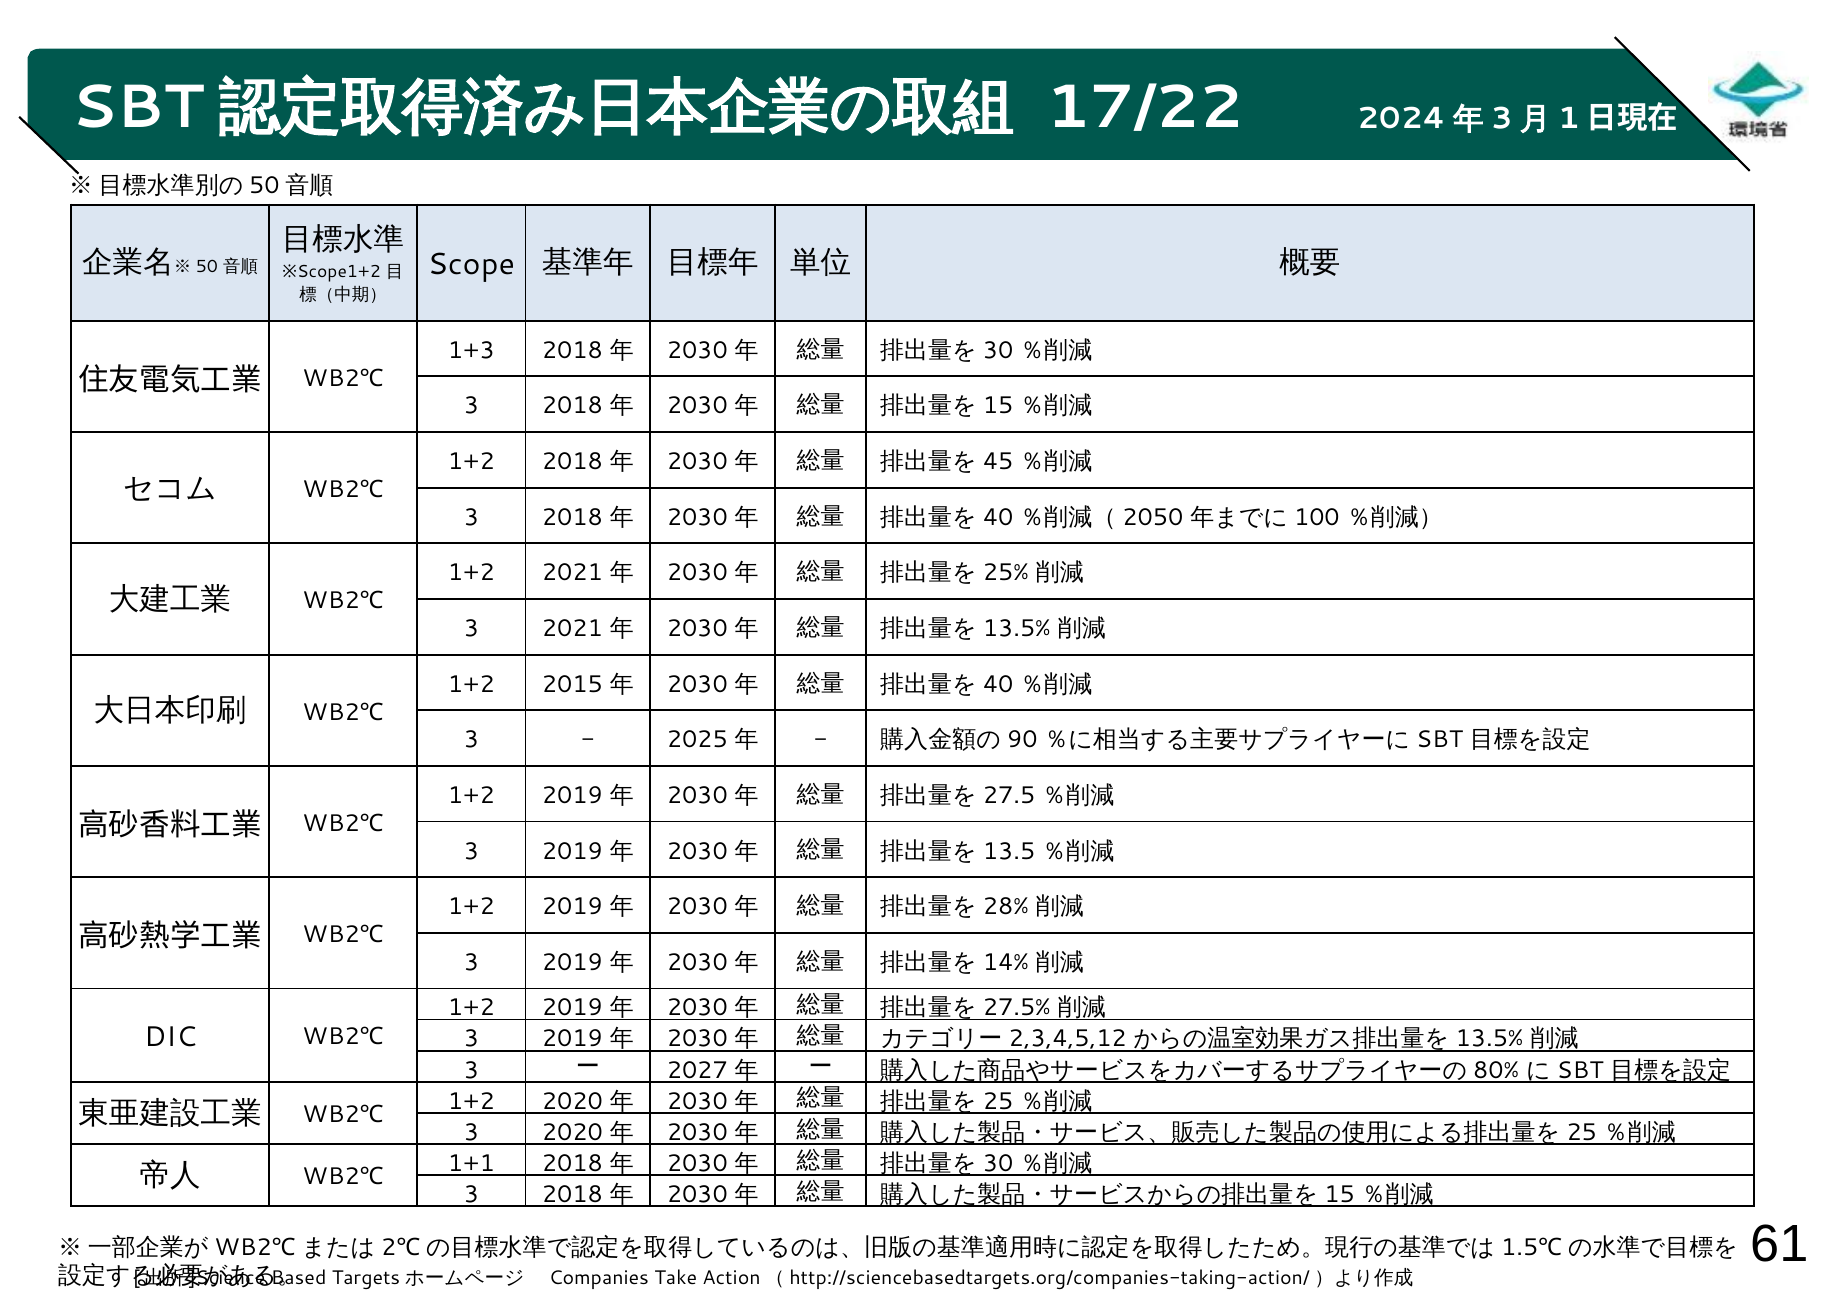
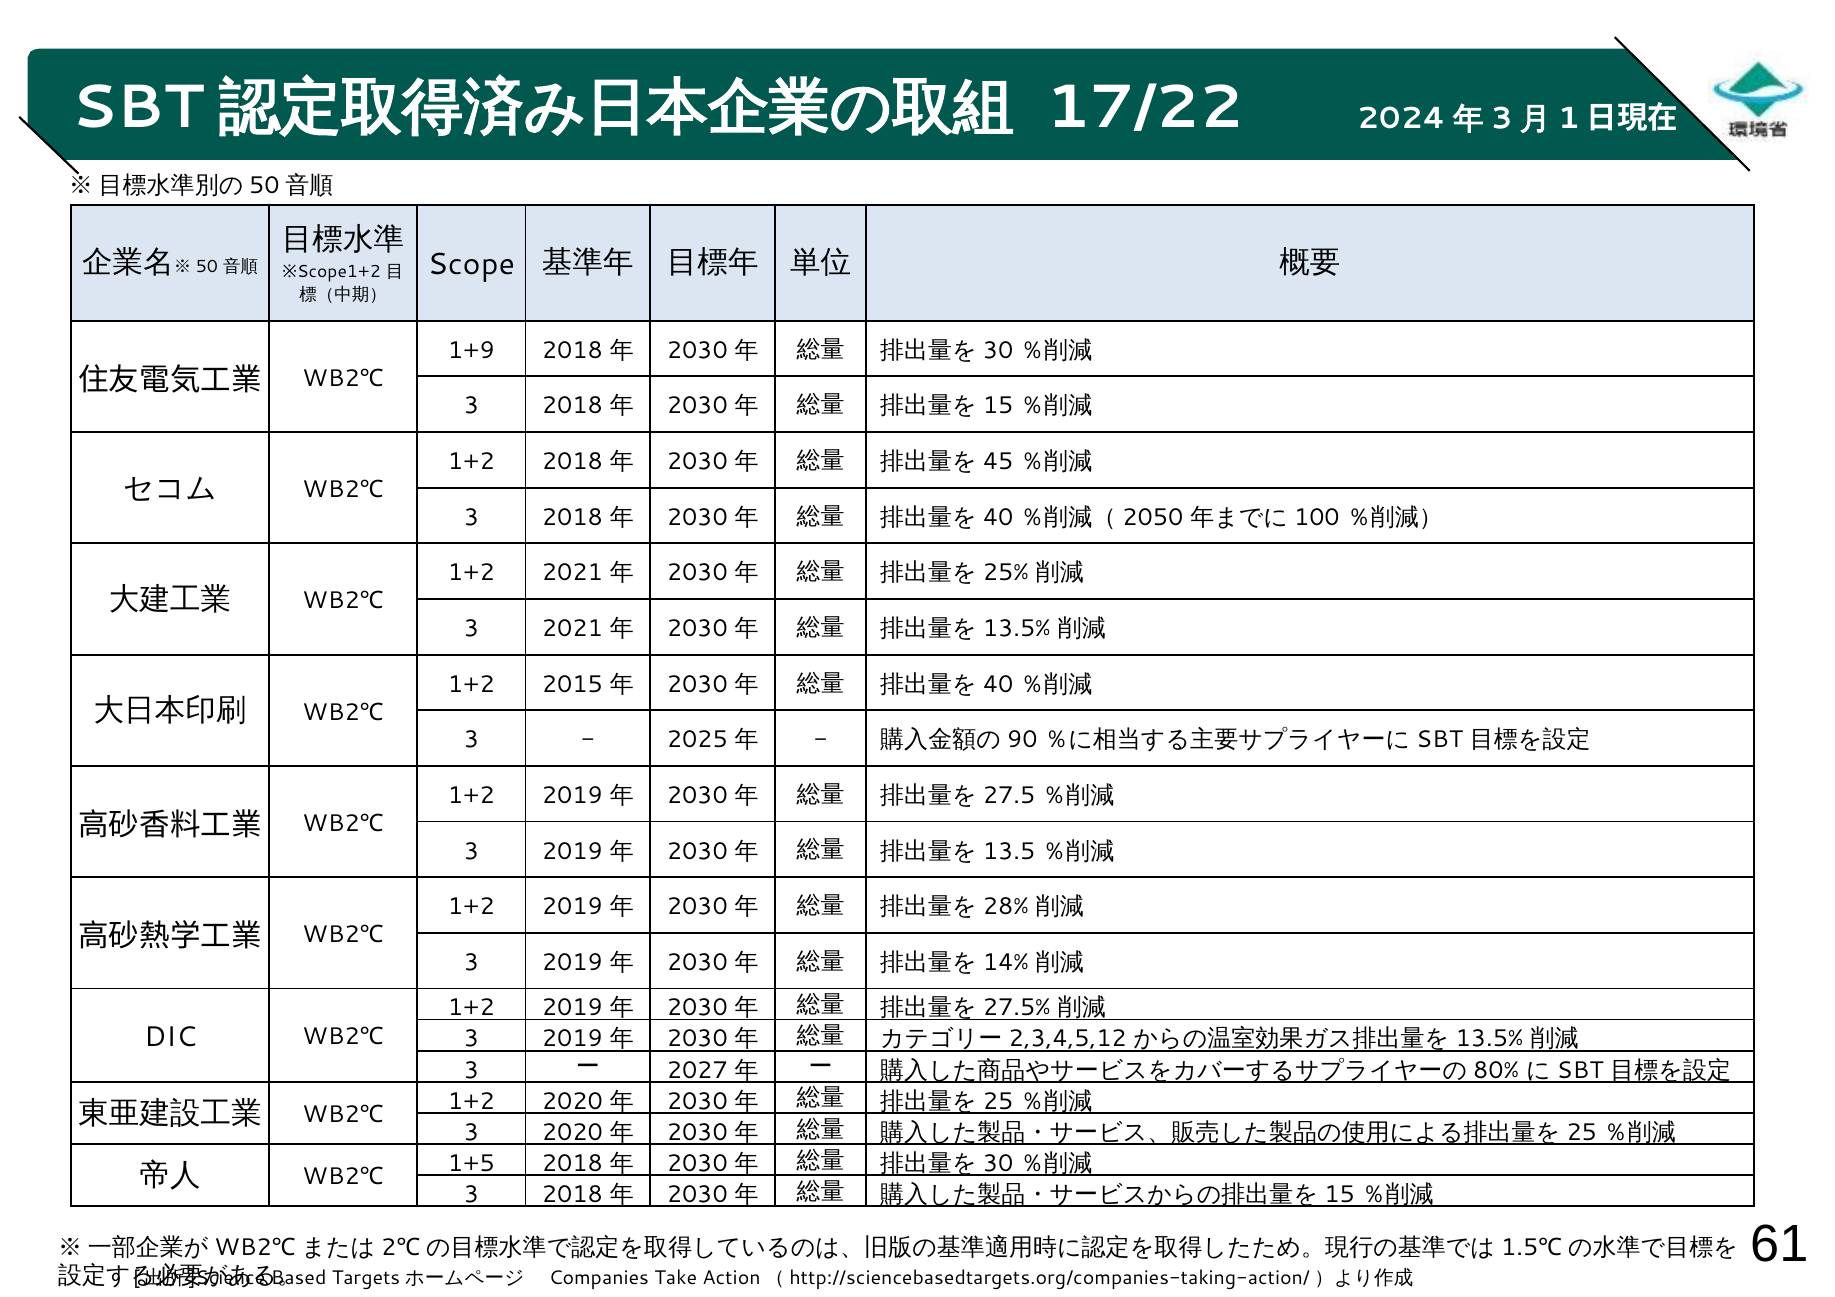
1+3: 1+3 -> 1+9 (471, 351)
1+1: 1+1 -> 1+5 (471, 1164)
